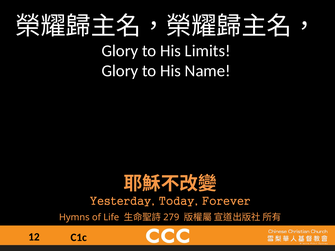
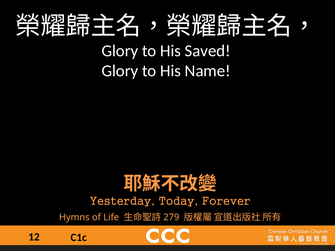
Limits: Limits -> Saved (208, 51)
